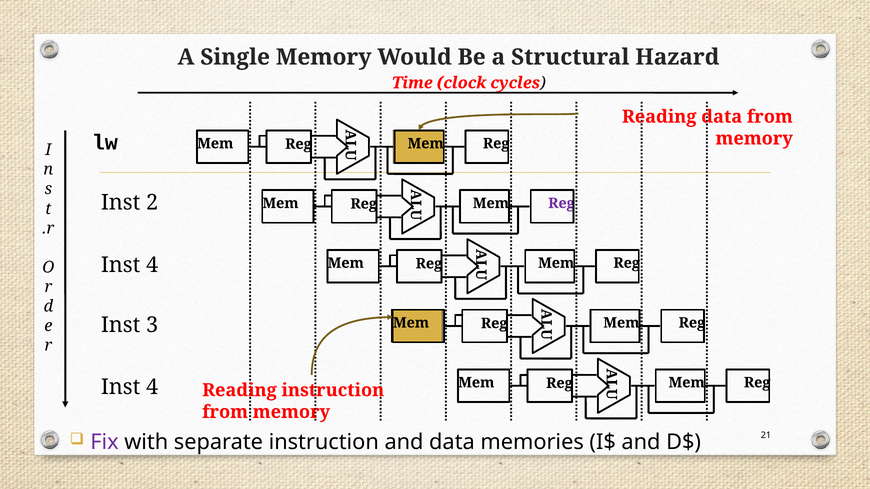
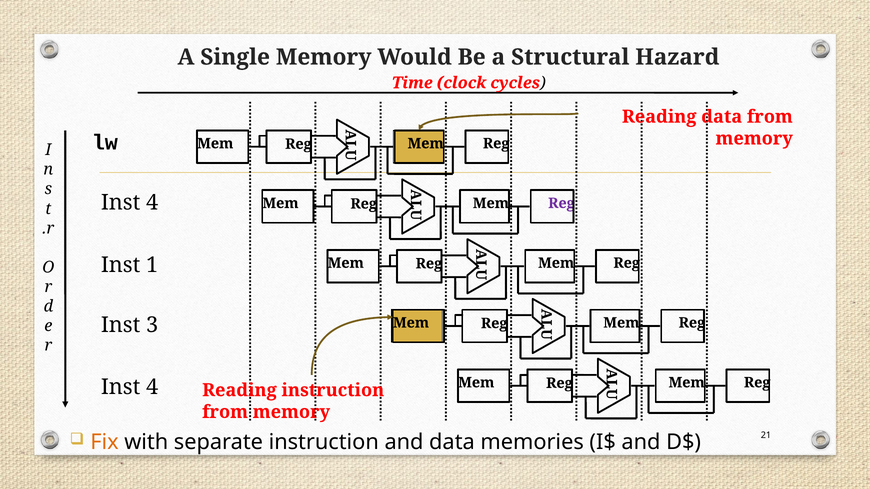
2: 2 -> 4 (152, 203)
4: 4 -> 1 (152, 265)
Fix colour: purple -> orange (104, 442)
